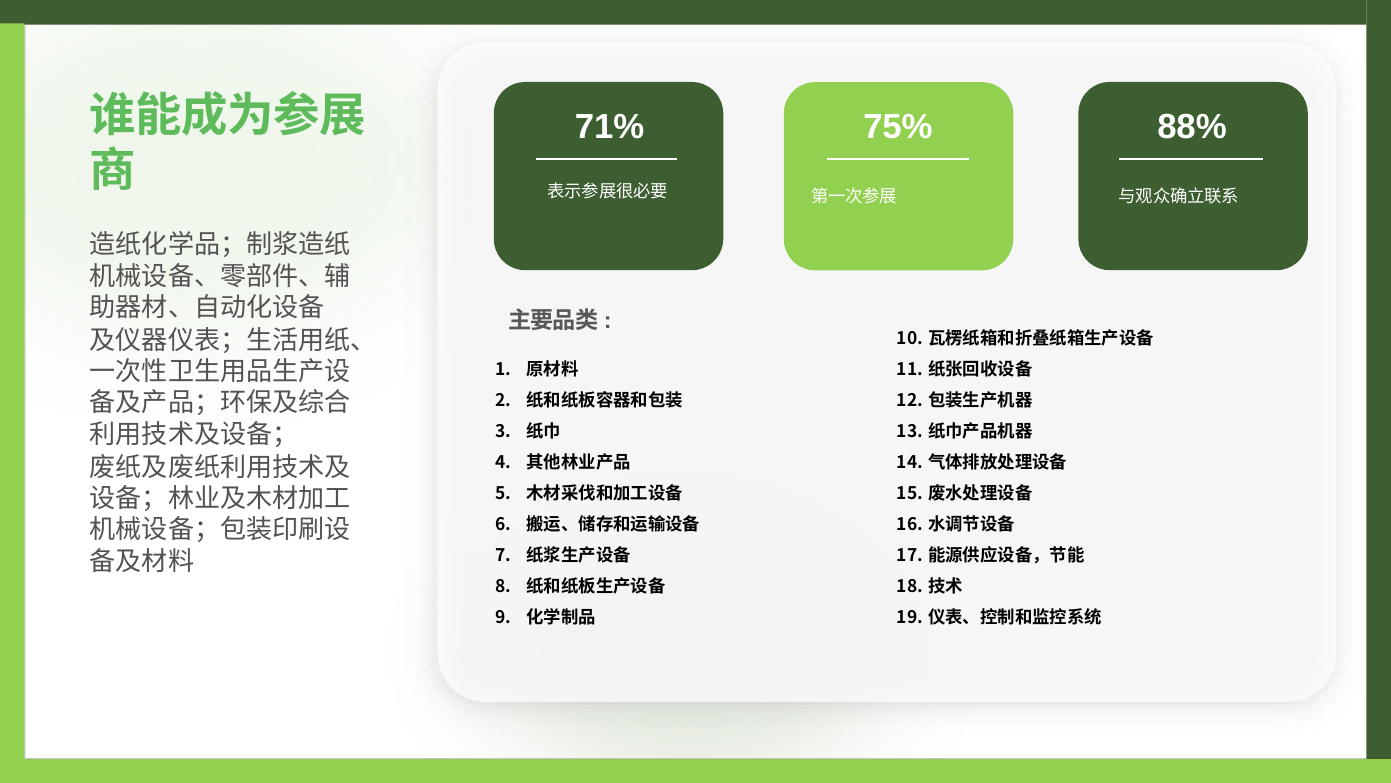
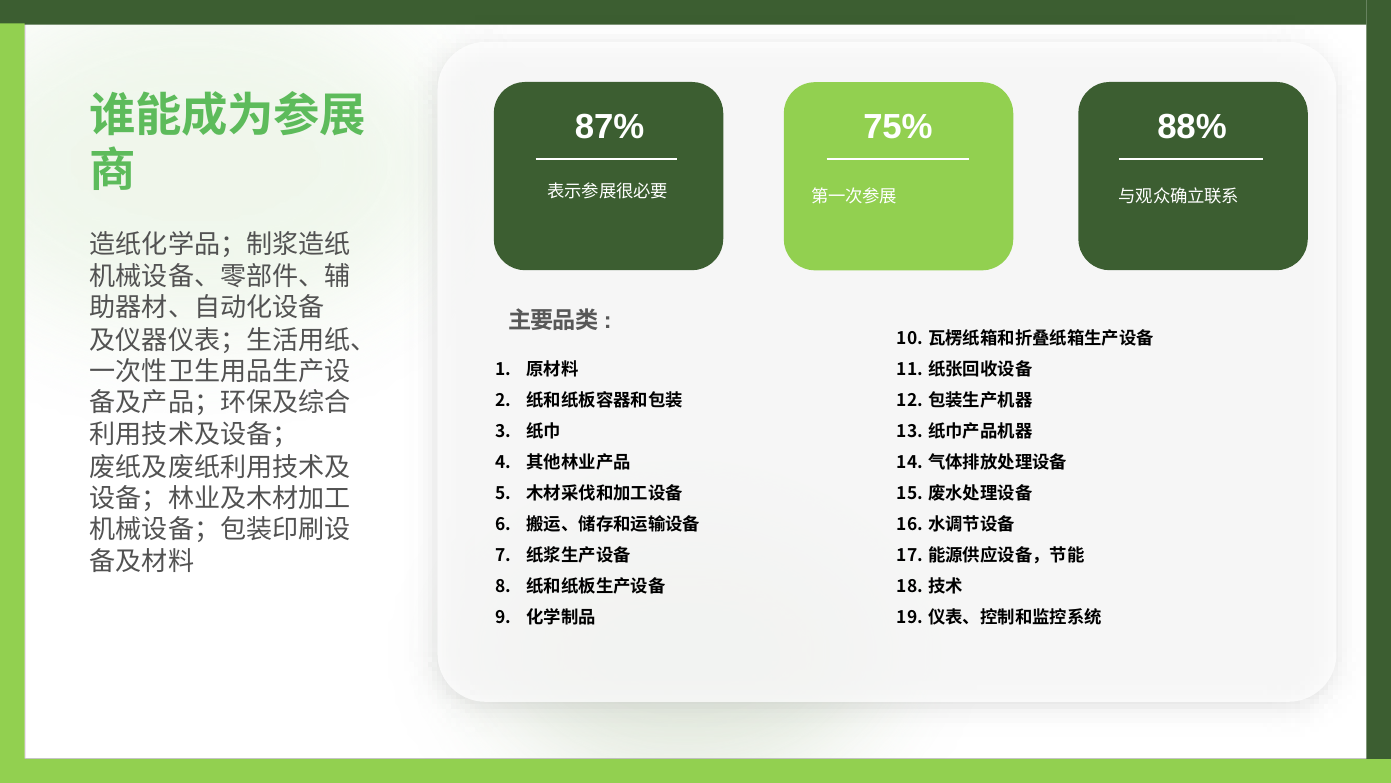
71%: 71% -> 87% (610, 126)
